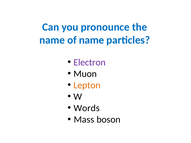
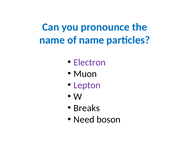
Lepton colour: orange -> purple (87, 85)
Words: Words -> Breaks (87, 108)
Mass: Mass -> Need (84, 120)
